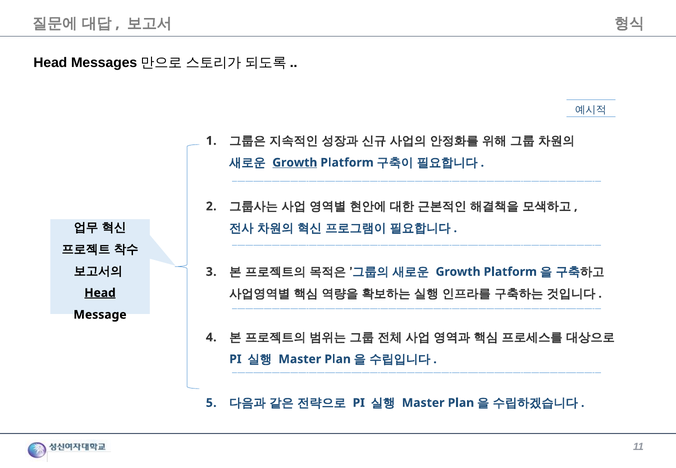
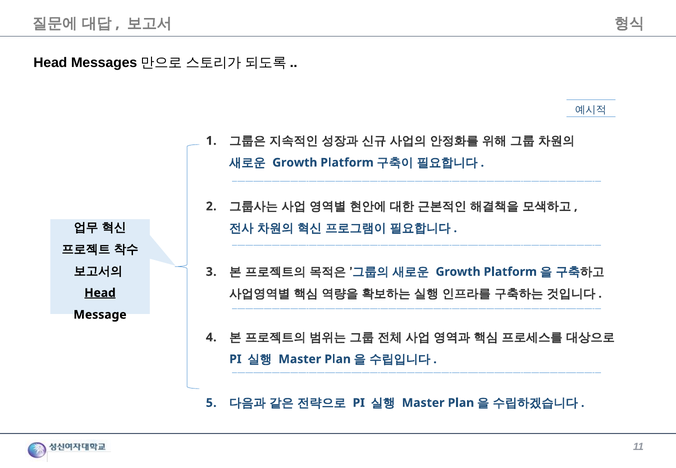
Growth underline: present -> none (295, 163)
